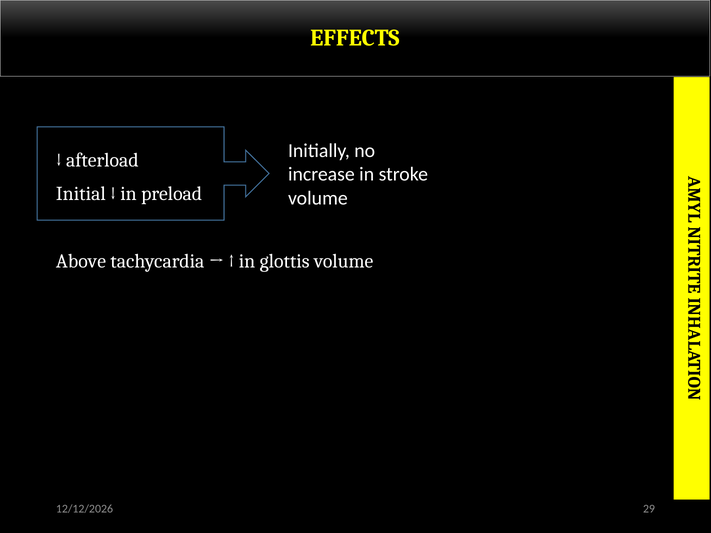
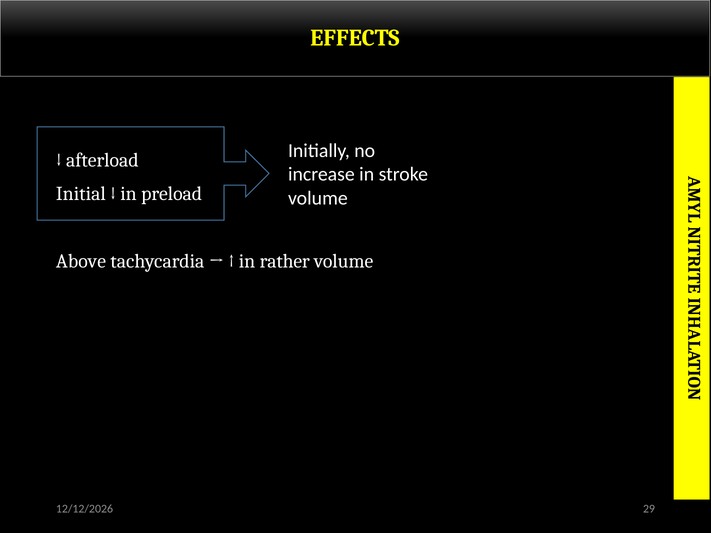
glottis: glottis -> rather (285, 261)
